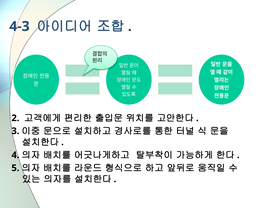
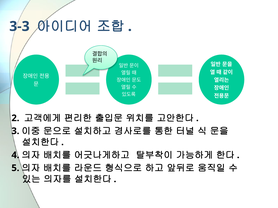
4-3: 4-3 -> 3-3 (19, 26)
